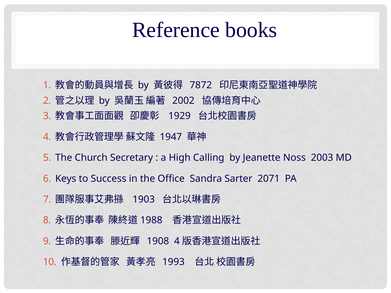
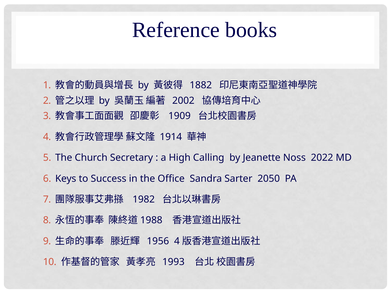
7872: 7872 -> 1882 (201, 85)
1929: 1929 -> 1909 (180, 116)
1947: 1947 -> 1914 (171, 137)
2003: 2003 -> 2022 (322, 158)
2071: 2071 -> 2050 (269, 179)
1903: 1903 -> 1982 (144, 200)
1908: 1908 -> 1956 (158, 241)
